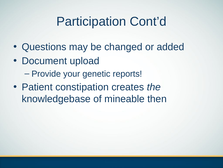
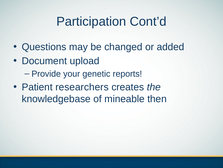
constipation: constipation -> researchers (82, 87)
